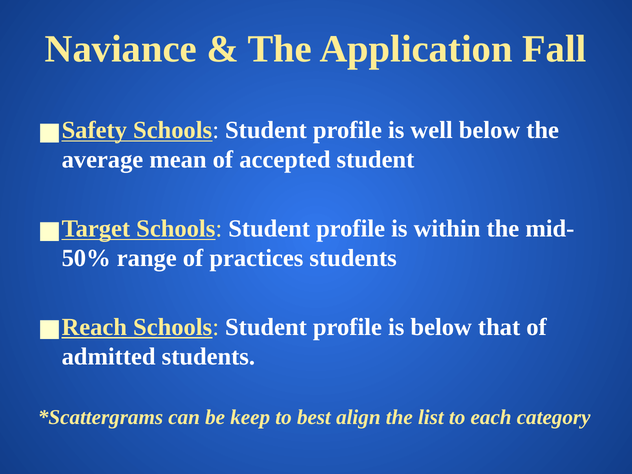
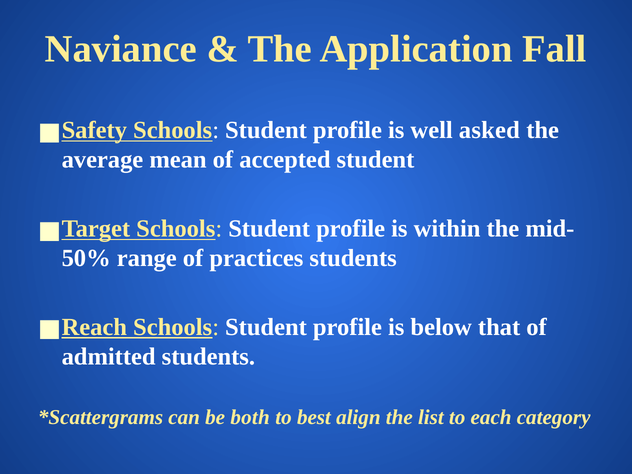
well below: below -> asked (489, 130)
keep: keep -> both (250, 417)
